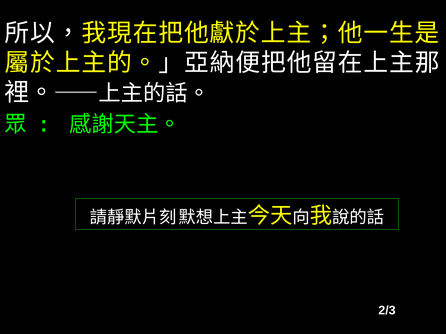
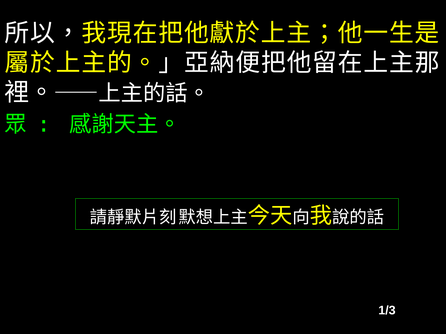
2/3: 2/3 -> 1/3 (387, 311)
